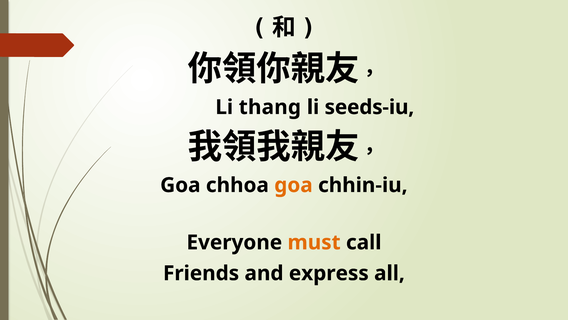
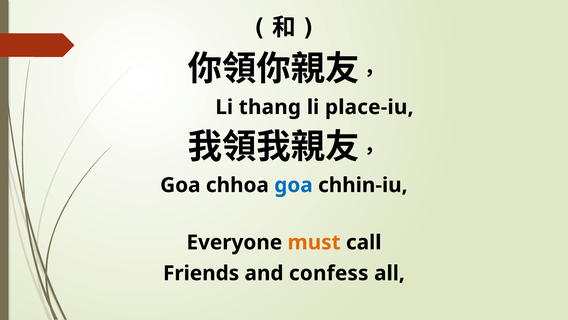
seeds-iu: seeds-iu -> place-iu (369, 107)
goa colour: orange -> blue (293, 185)
express: express -> confess (329, 273)
